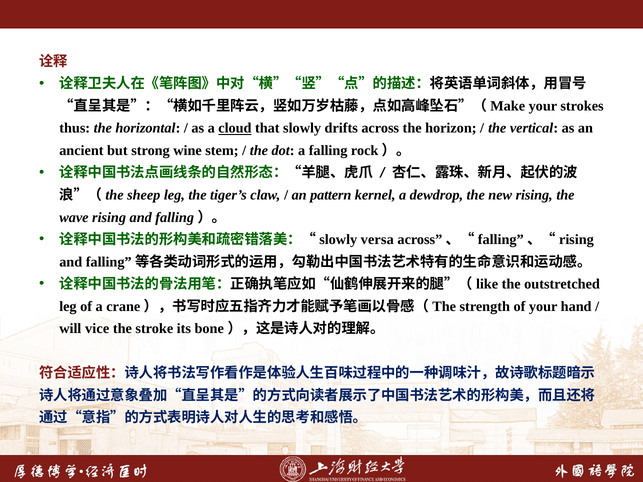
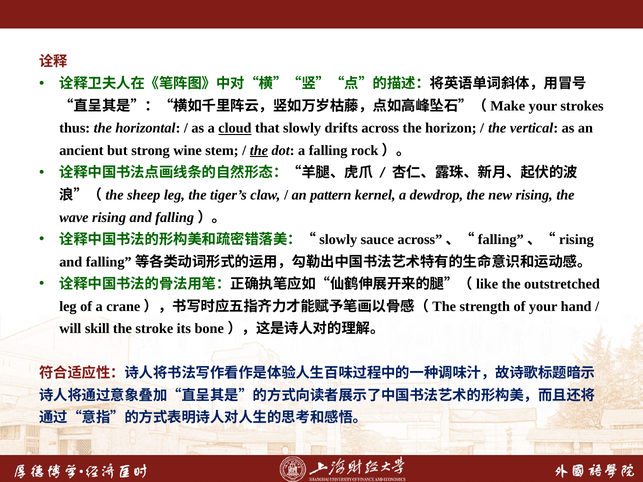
the underline: none -> present (259, 151)
versa: versa -> sauce (377, 240)
vice: vice -> skill (97, 329)
